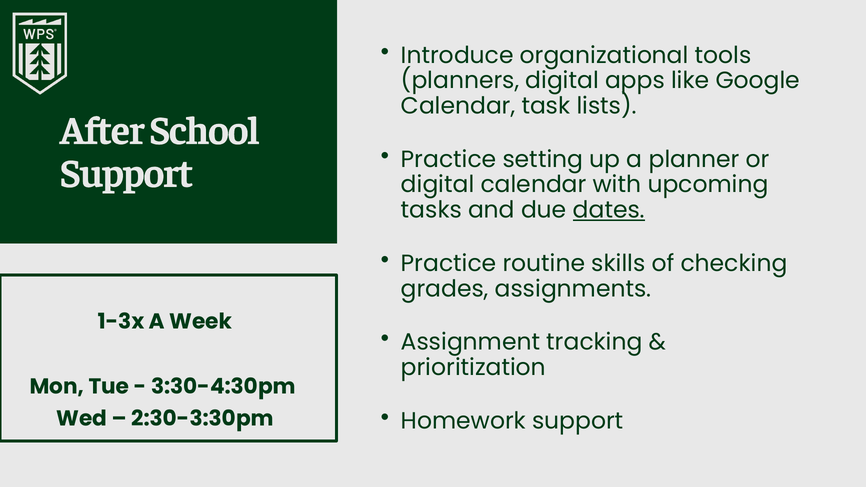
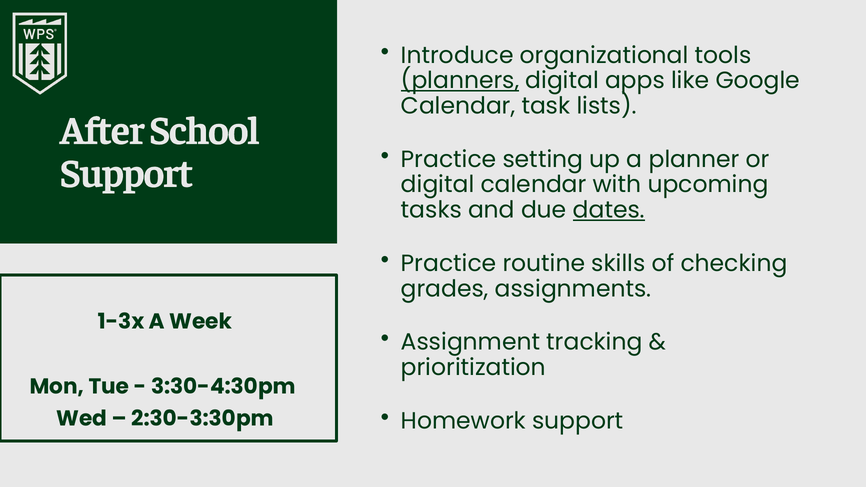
planners underline: none -> present (460, 81)
